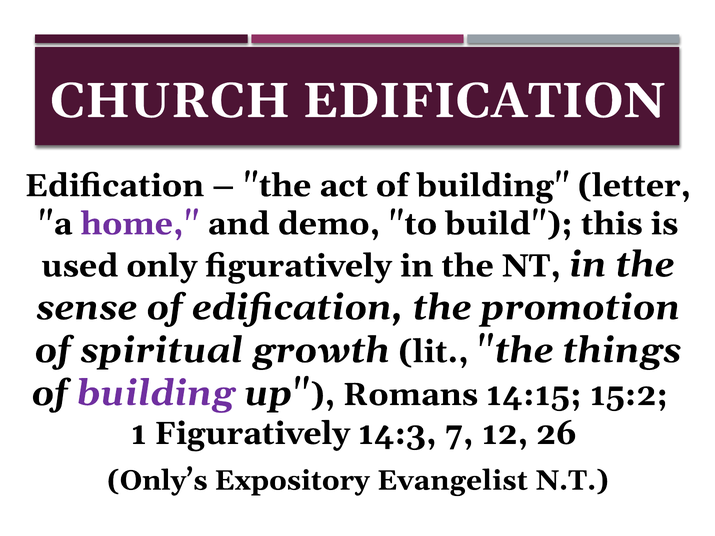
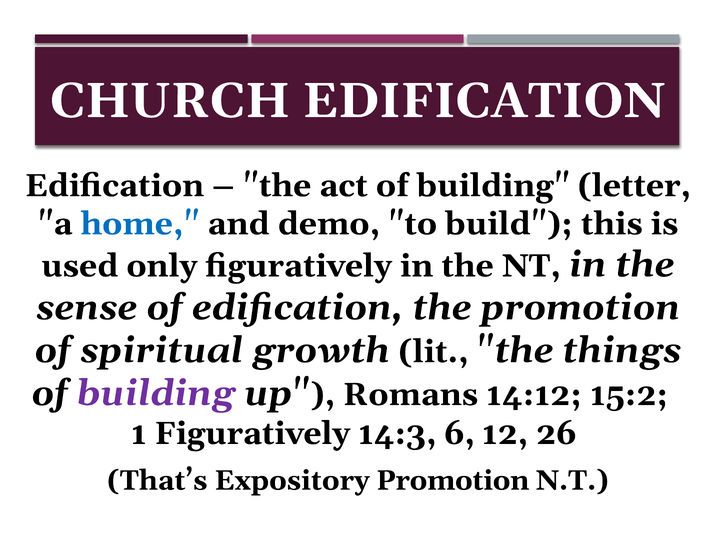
home colour: purple -> blue (140, 224)
14:15: 14:15 -> 14:12 (534, 395)
7: 7 -> 6 (459, 434)
Only’s: Only’s -> That’s (157, 481)
Expository Evangelist: Evangelist -> Promotion (453, 481)
